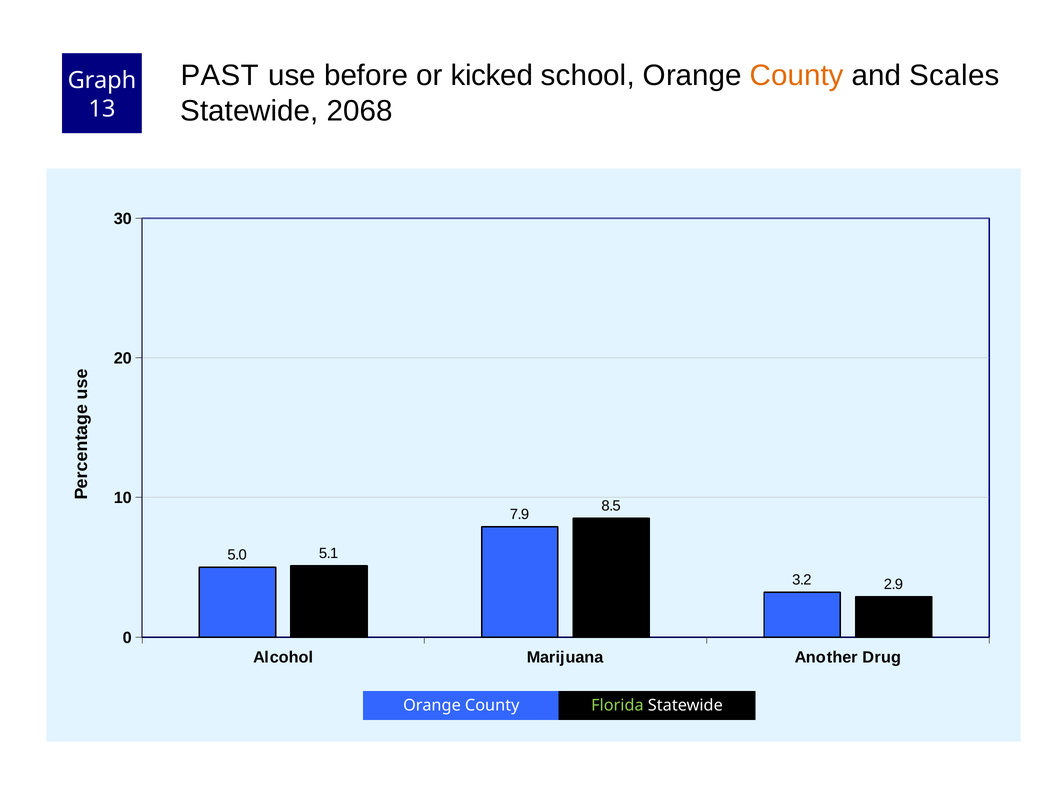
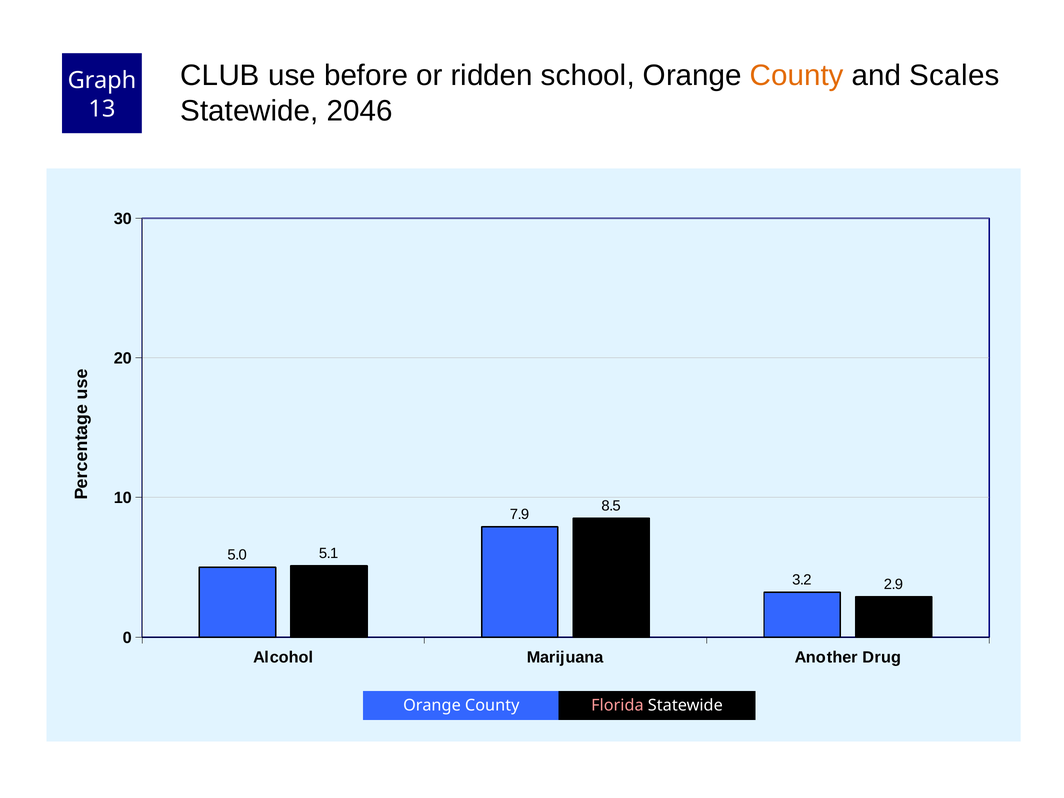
PAST: PAST -> CLUB (220, 76)
kicked: kicked -> ridden (492, 76)
2068: 2068 -> 2046 (360, 111)
Florida colour: light green -> pink (617, 706)
